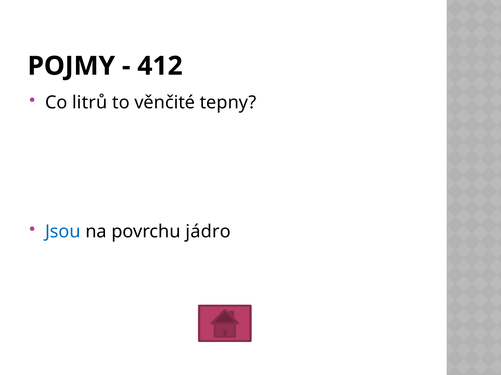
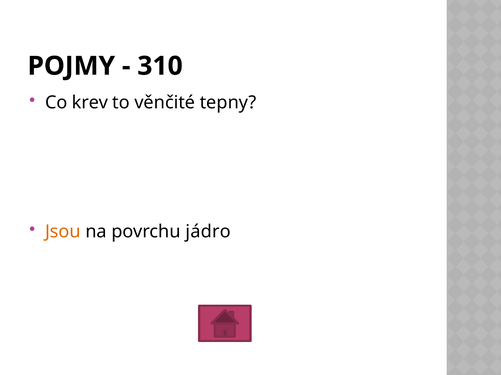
412: 412 -> 310 (160, 66)
litrů: litrů -> krev (90, 103)
Jsou colour: blue -> orange (63, 232)
